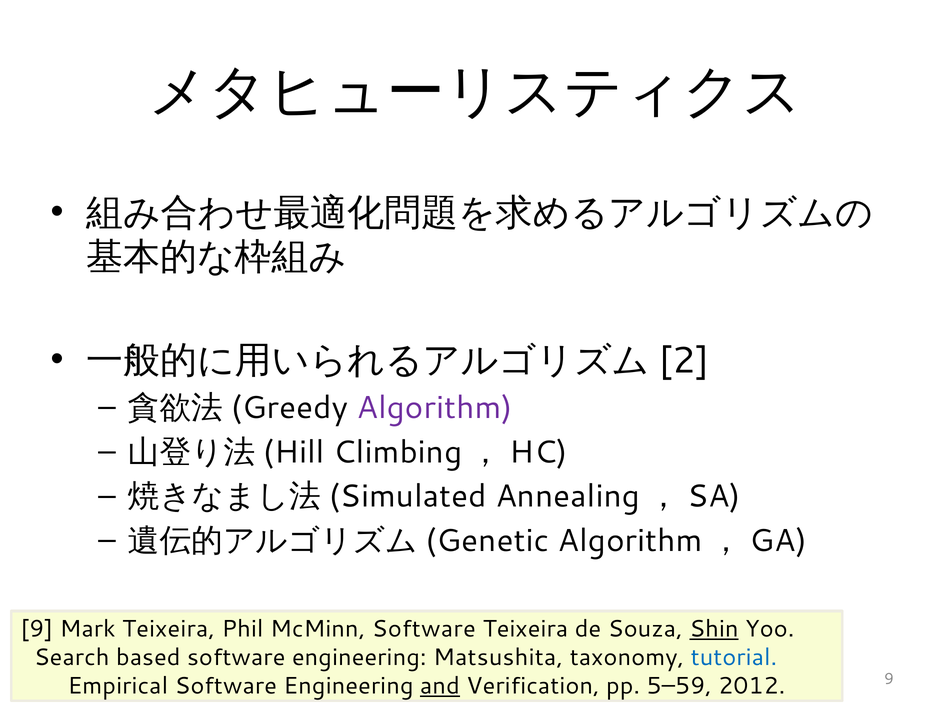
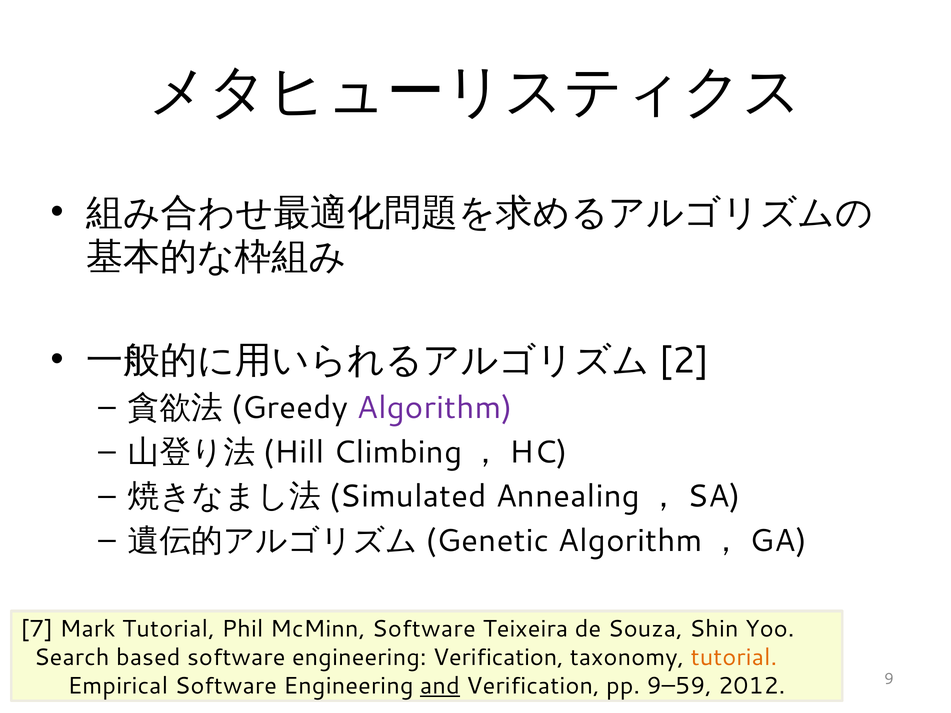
9: 9 -> 7 (37, 629)
Mark Teixeira: Teixeira -> Tutorial (168, 629)
Shin underline: present -> none (714, 629)
engineering Matsushita: Matsushita -> Veriﬁcation (498, 658)
tutorial colour: blue -> orange (734, 658)
5–59: 5–59 -> 9–59 (679, 686)
